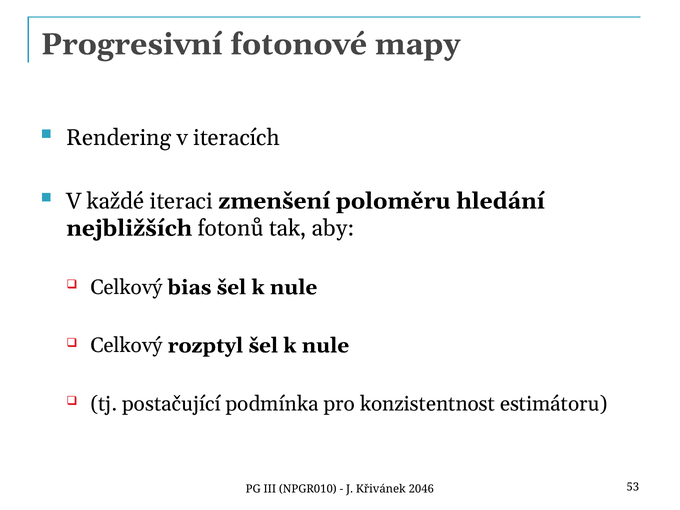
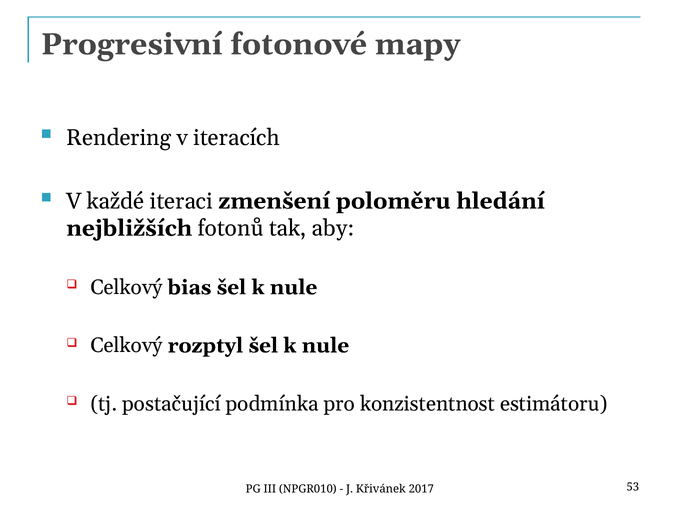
2046: 2046 -> 2017 (421, 489)
